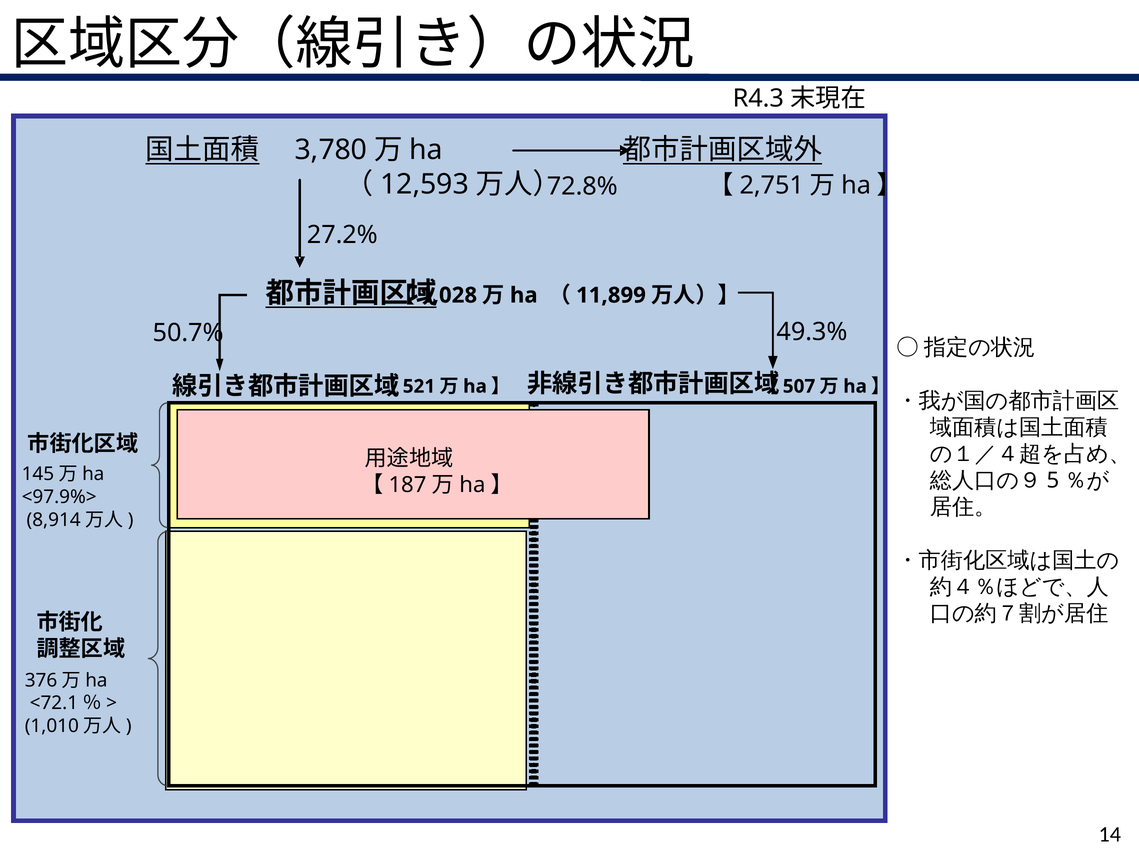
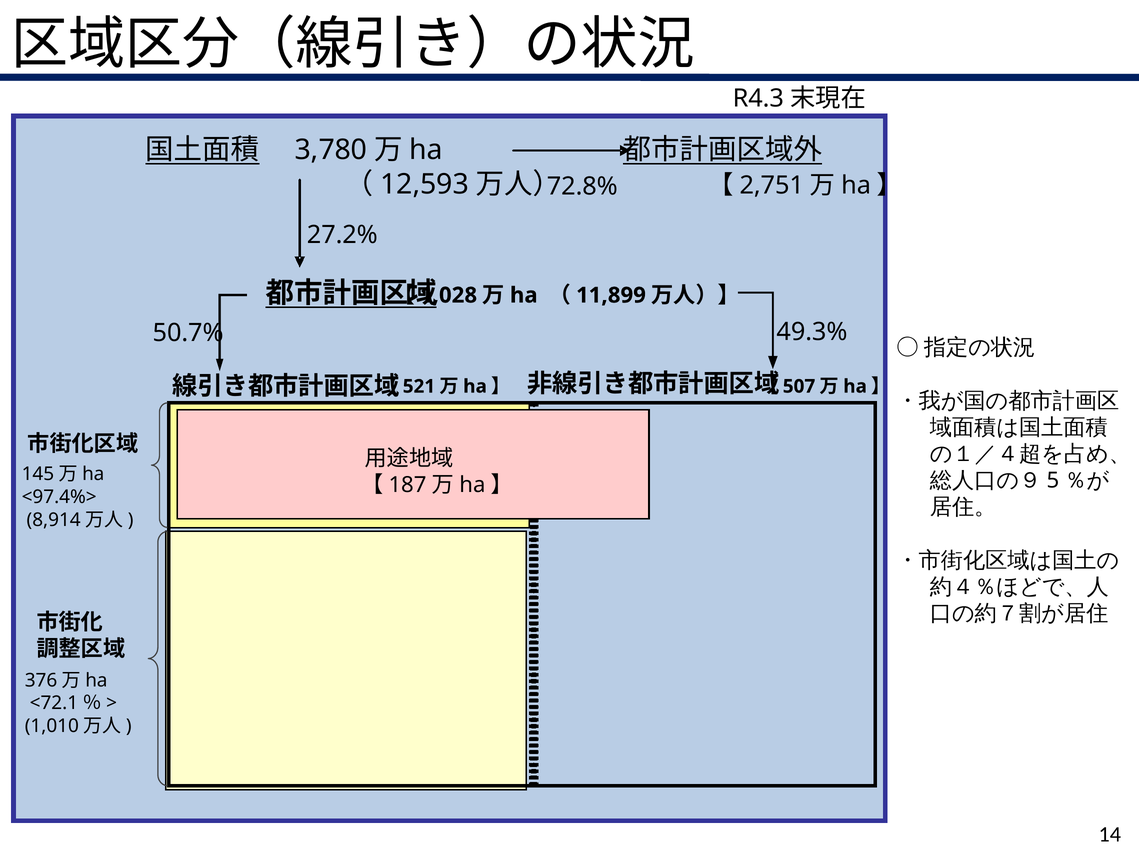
<97.9%>: <97.9%> -> <97.4%> (59, 497)
